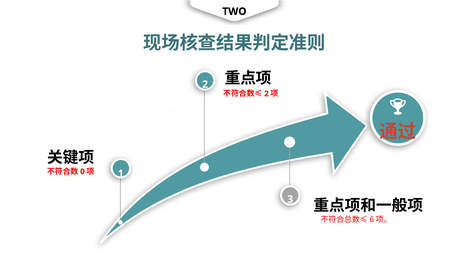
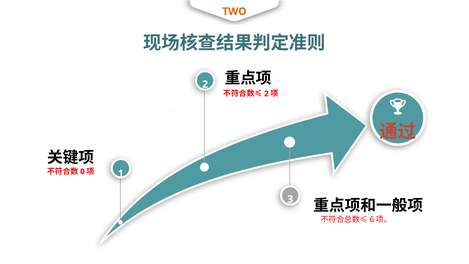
TWO colour: black -> orange (234, 11)
